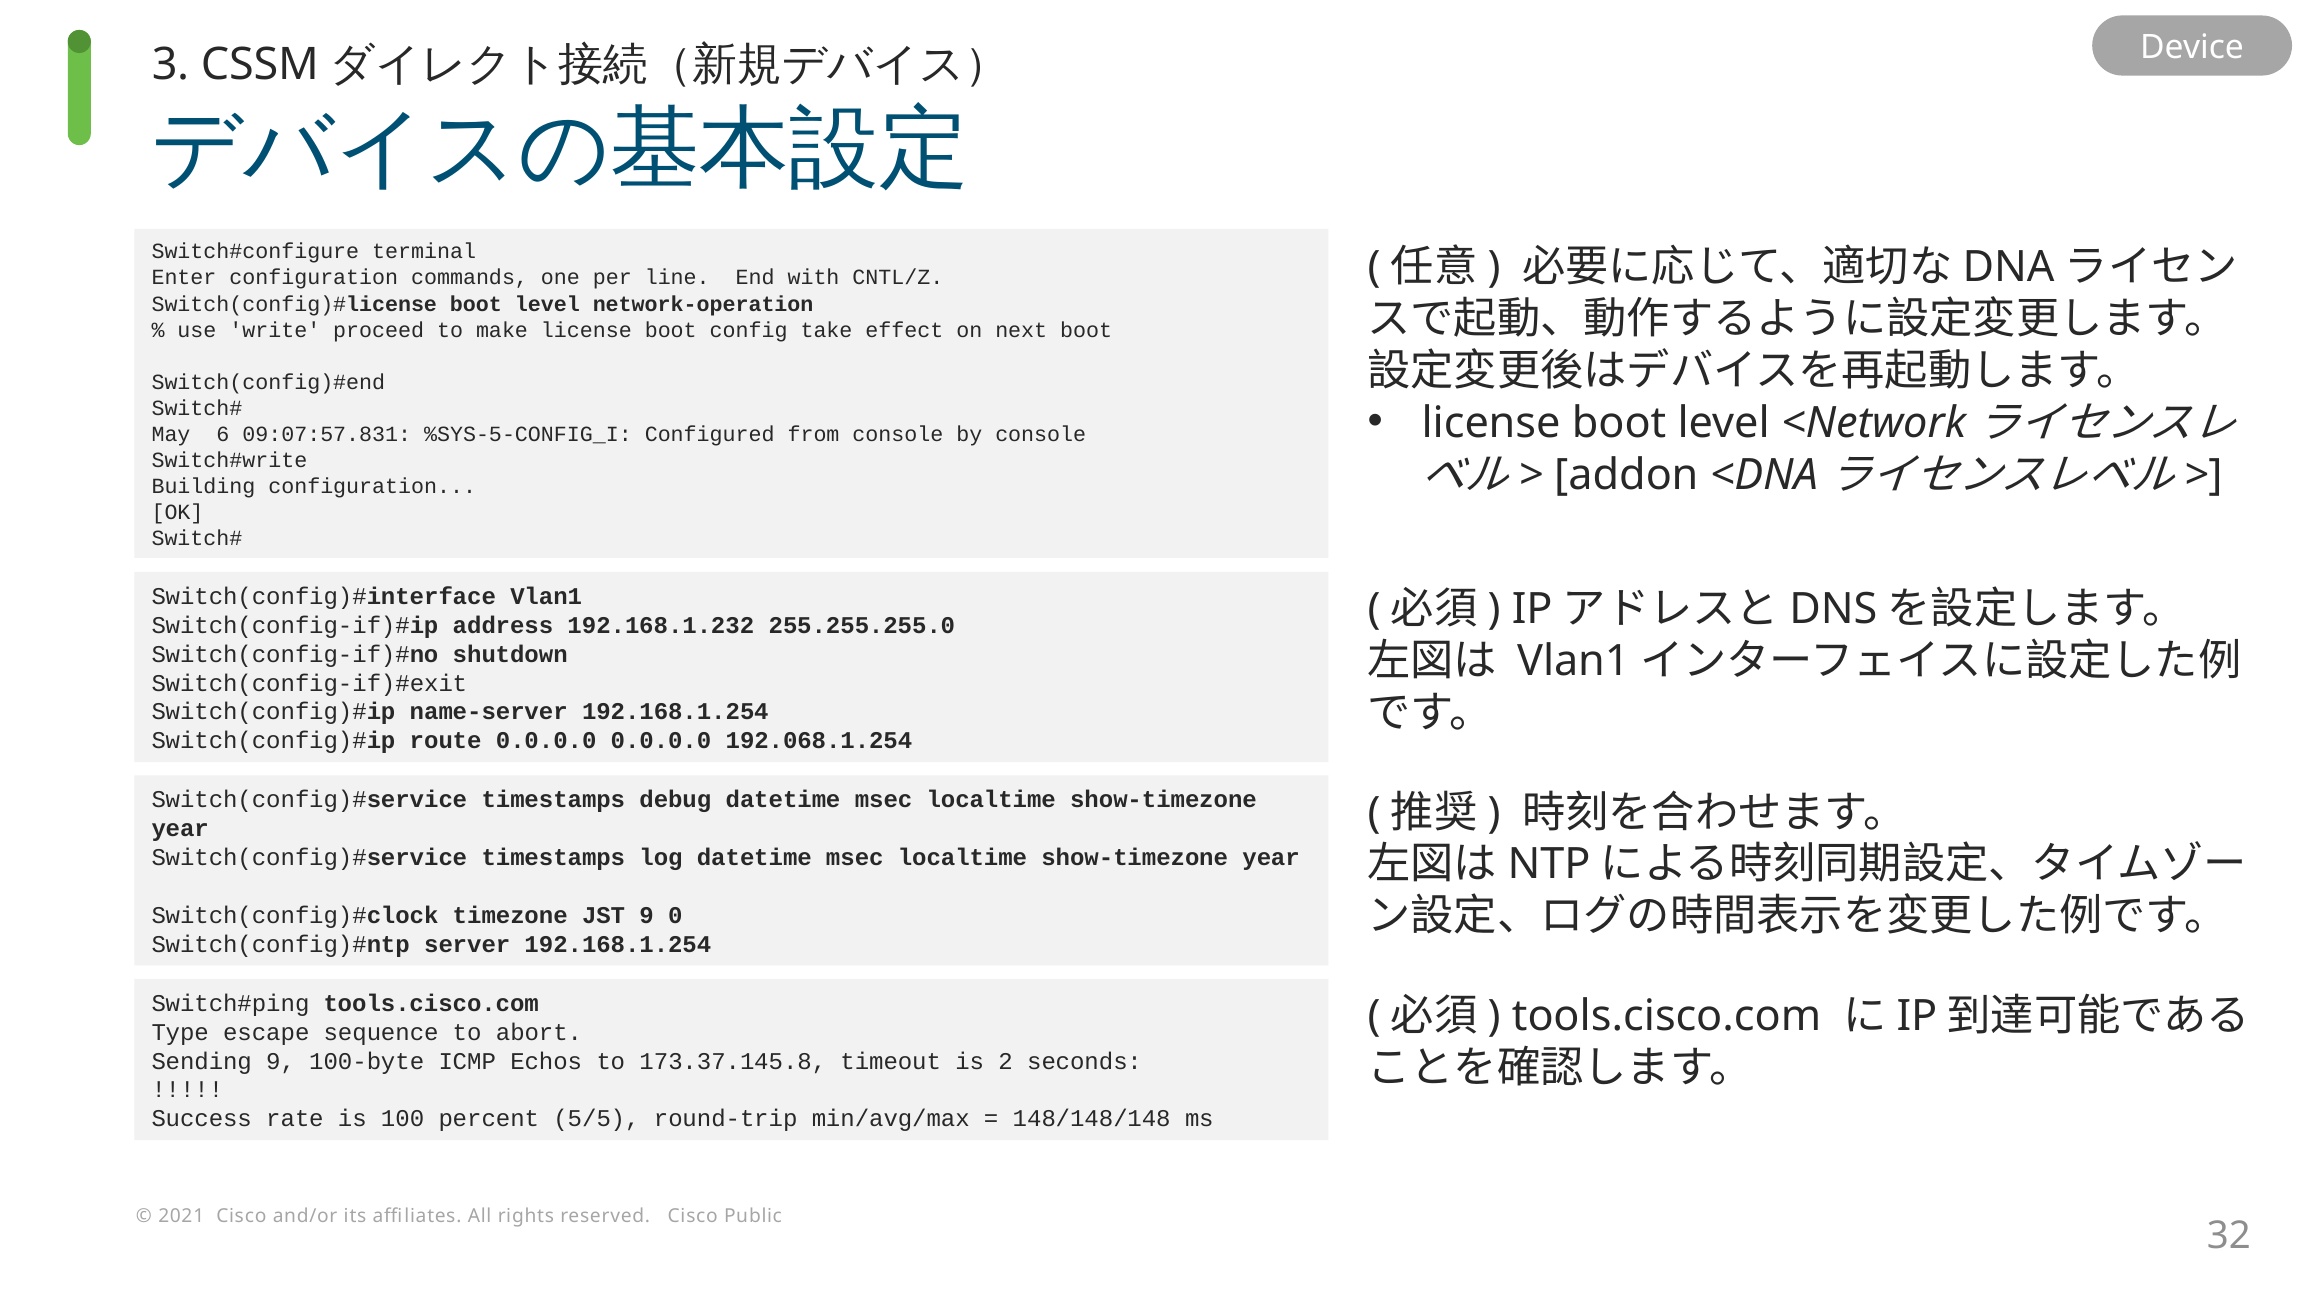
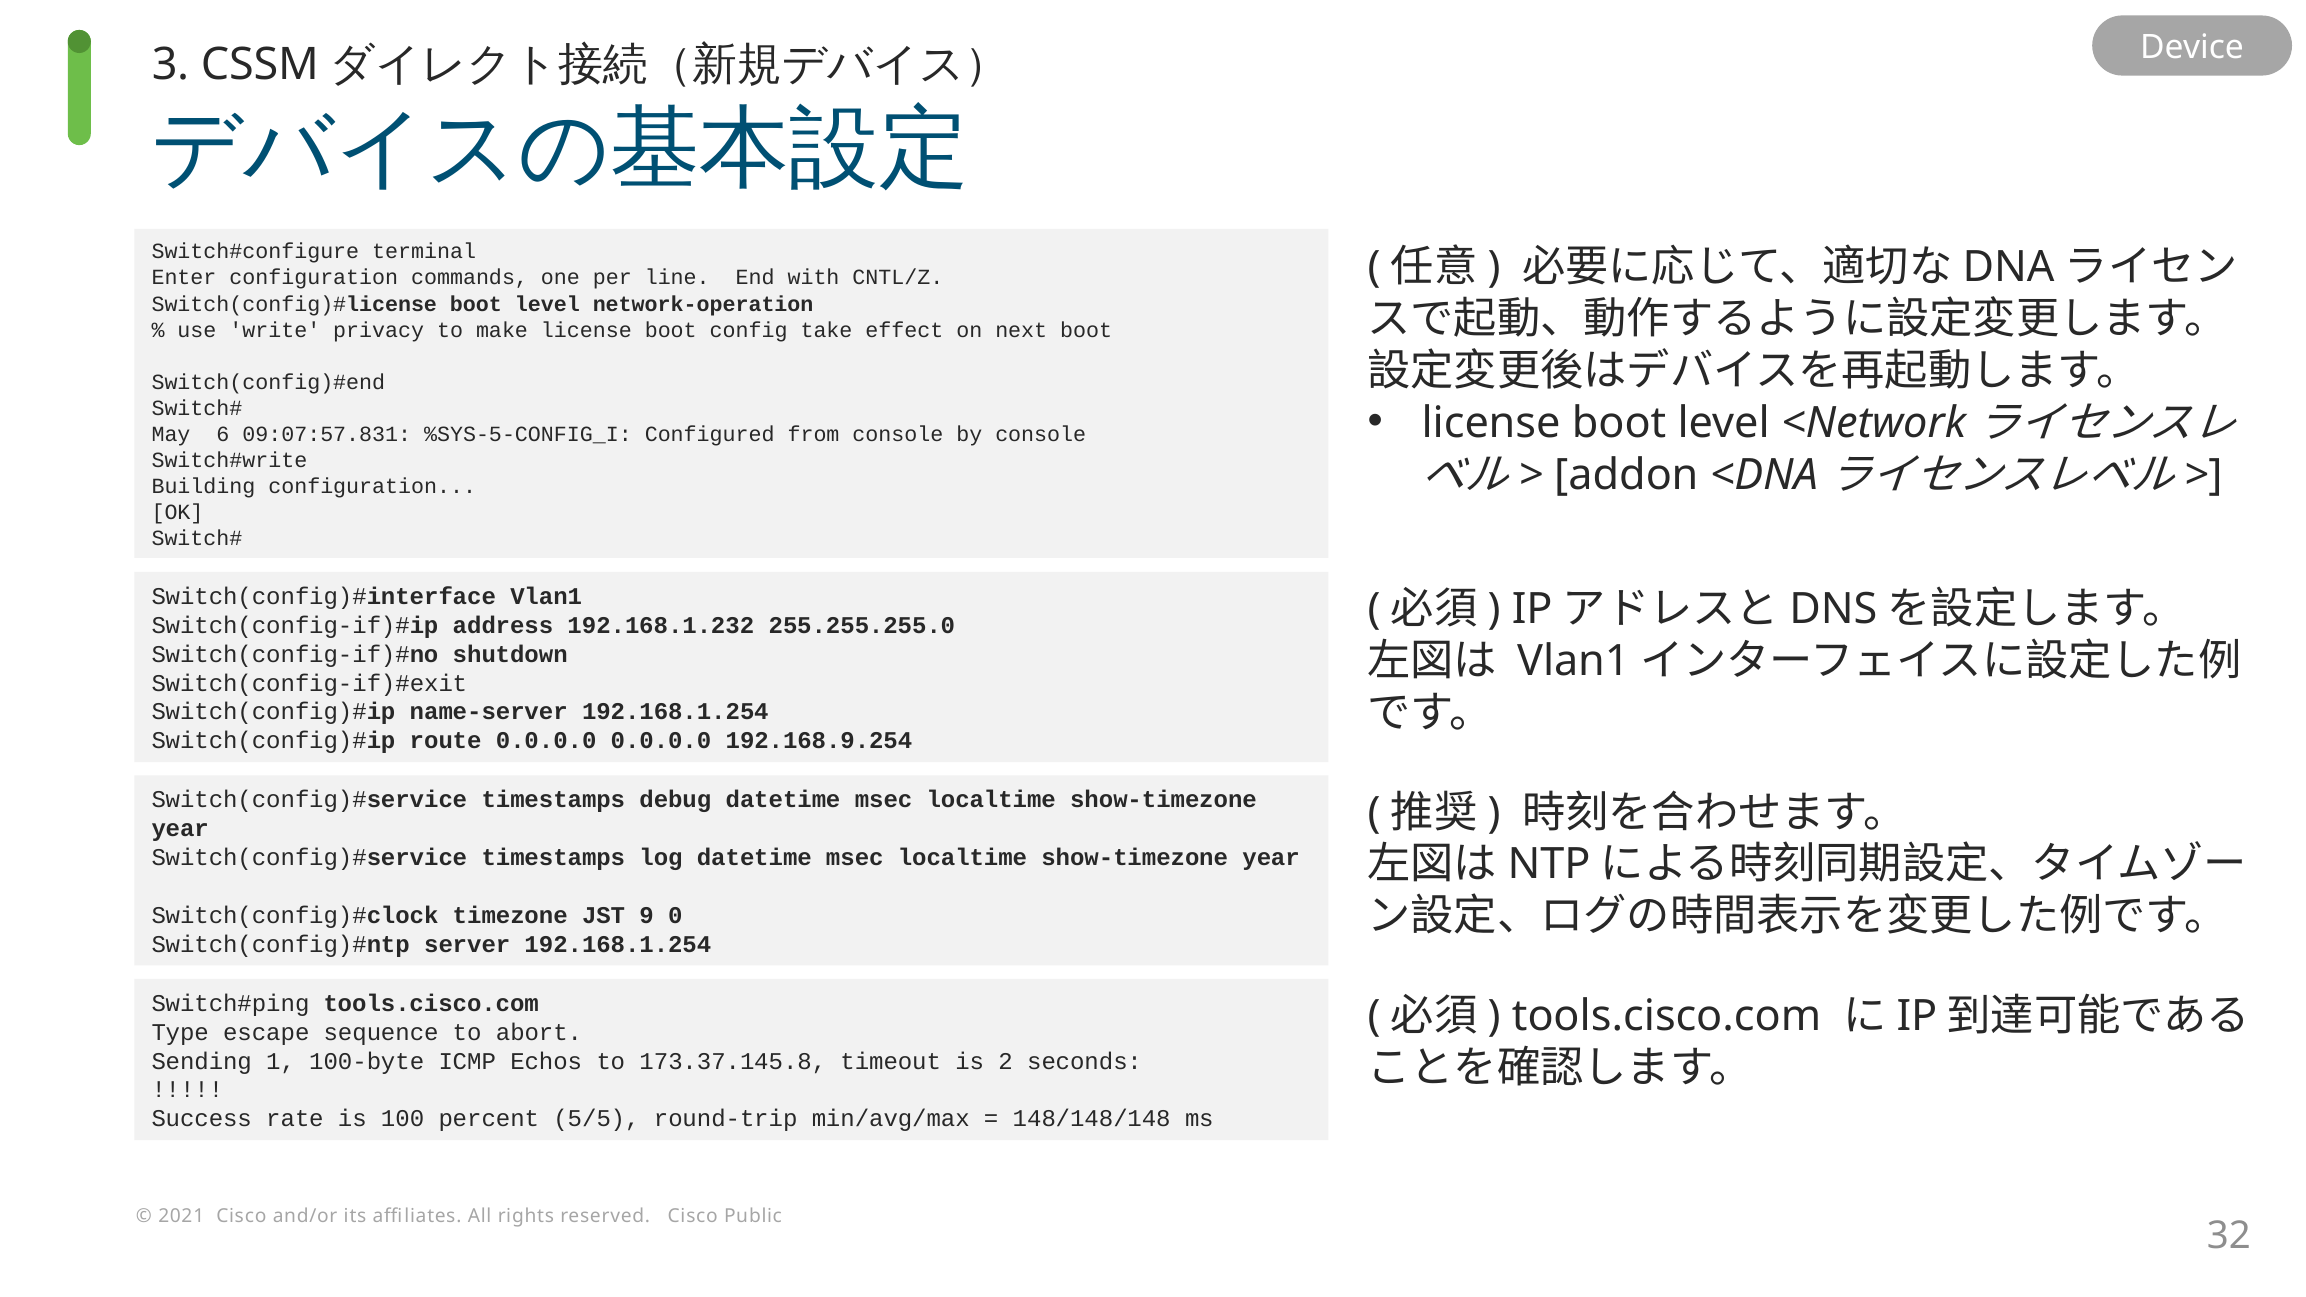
proceed: proceed -> privacy (379, 330)
192.068.1.254: 192.068.1.254 -> 192.168.9.254 (819, 741)
Sending 9: 9 -> 1 (281, 1061)
